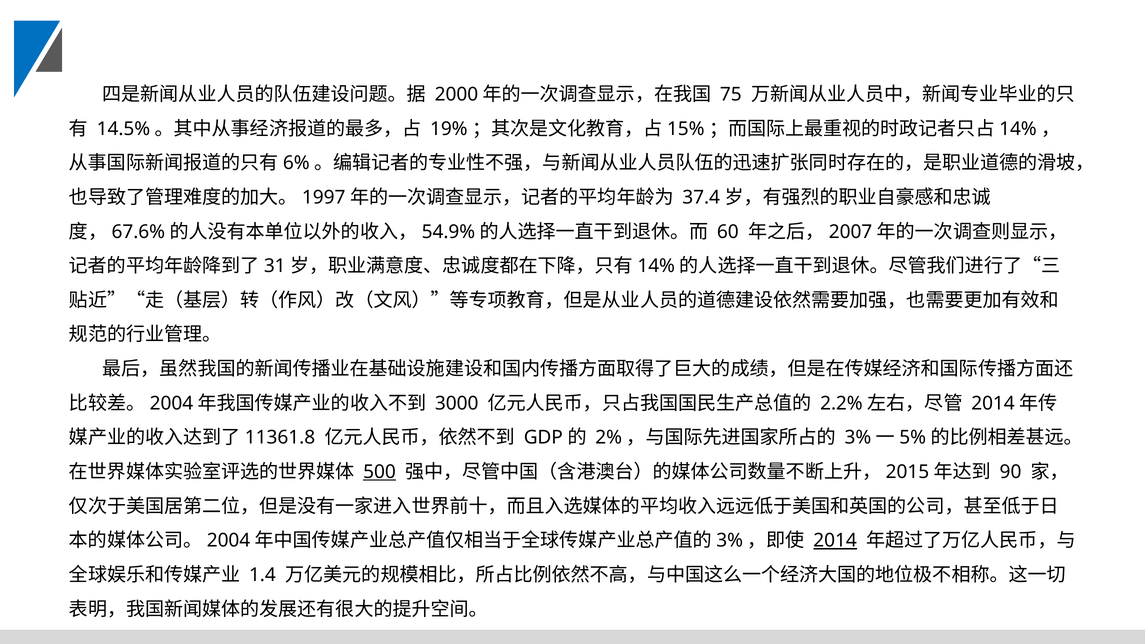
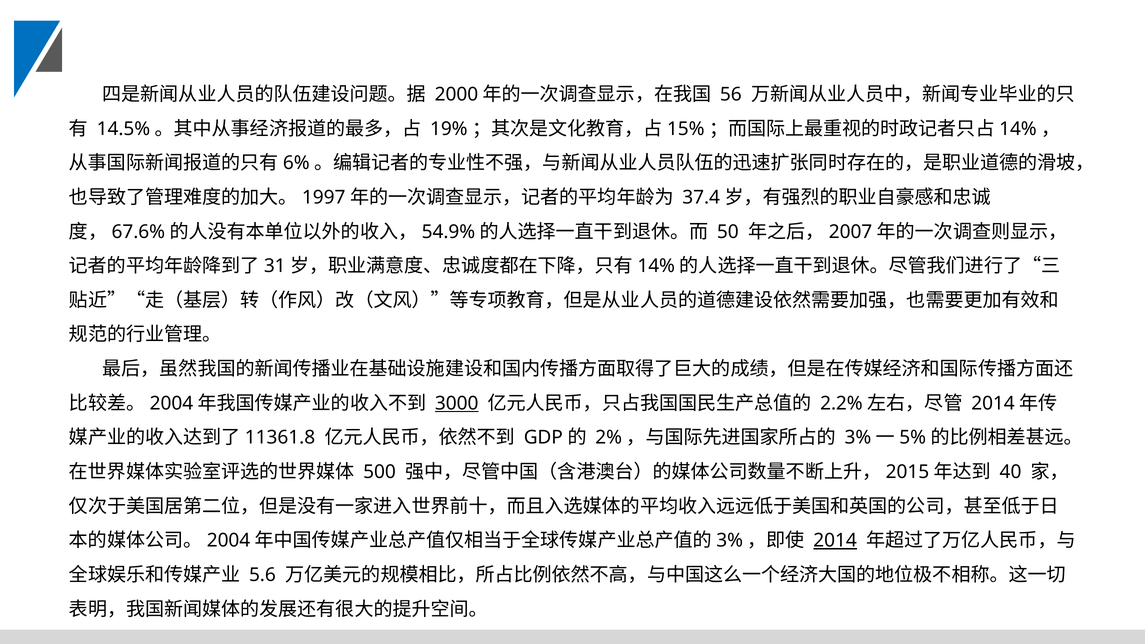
75: 75 -> 56 (731, 95)
60: 60 -> 50 (728, 232)
3000 underline: none -> present (457, 403)
500 underline: present -> none (380, 472)
90: 90 -> 40 (1011, 472)
1.4: 1.4 -> 5.6 (262, 575)
